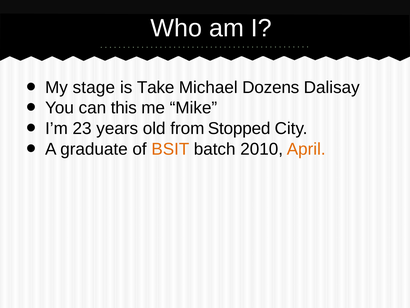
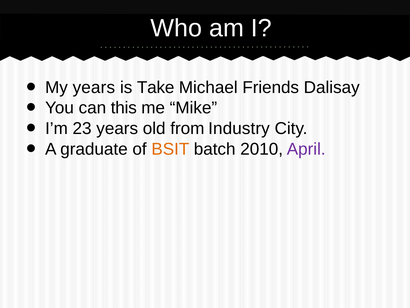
My stage: stage -> years (94, 87)
Dozens: Dozens -> Friends (271, 87)
Stopped: Stopped -> Industry (239, 128)
April colour: orange -> purple (306, 149)
